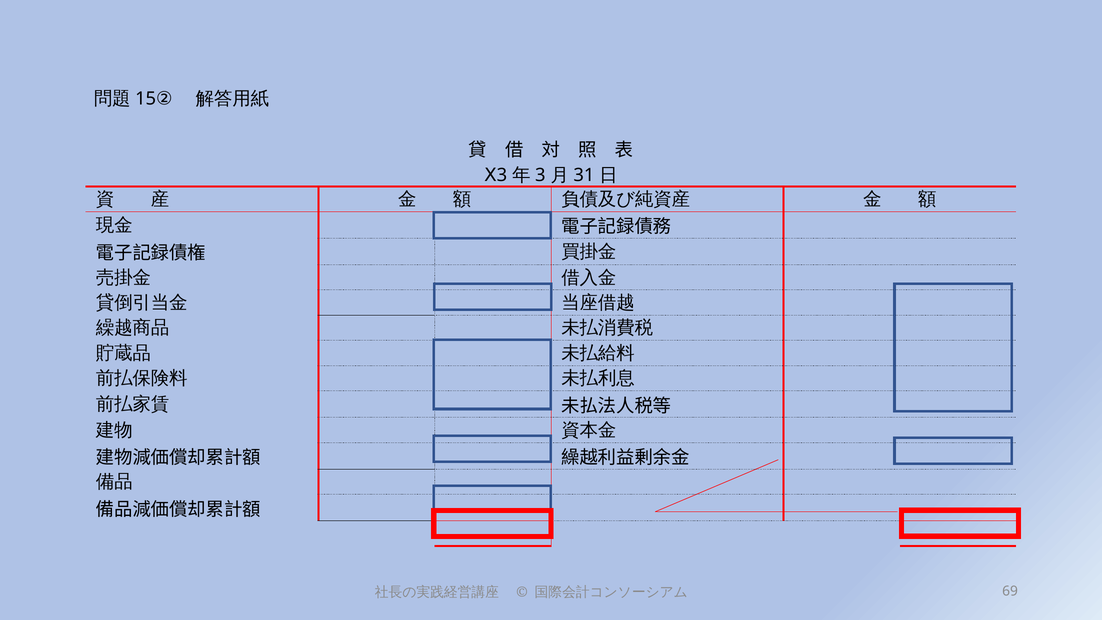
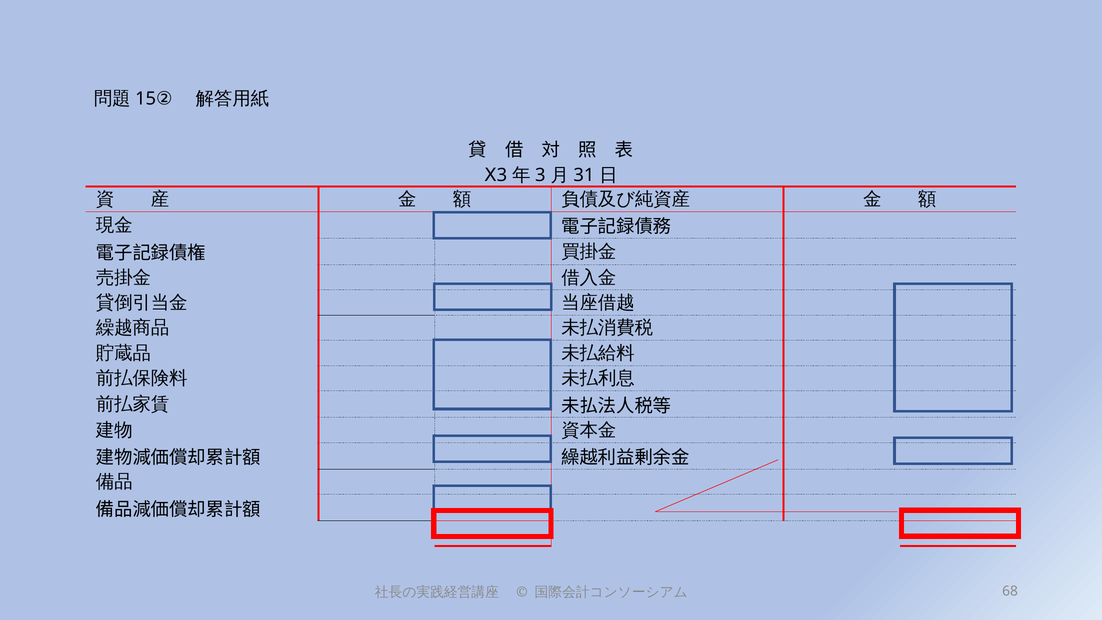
69: 69 -> 68 (1010, 591)
